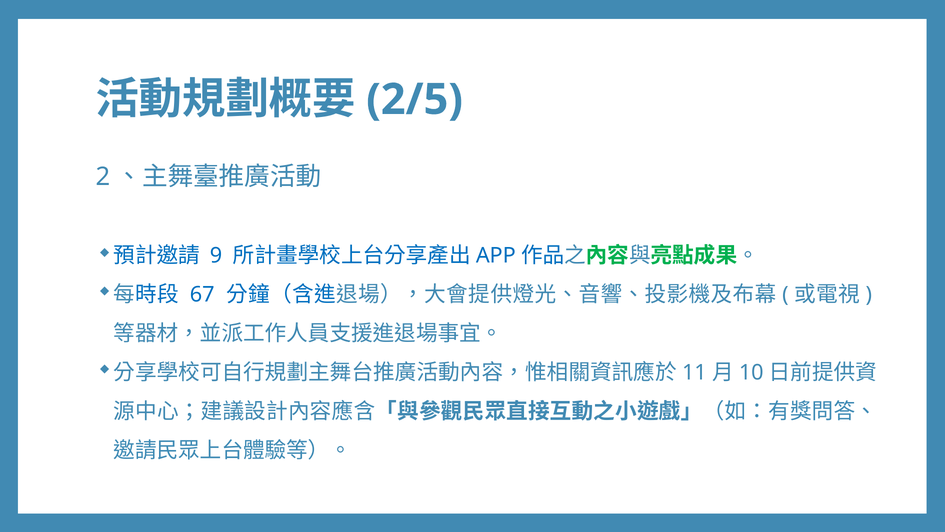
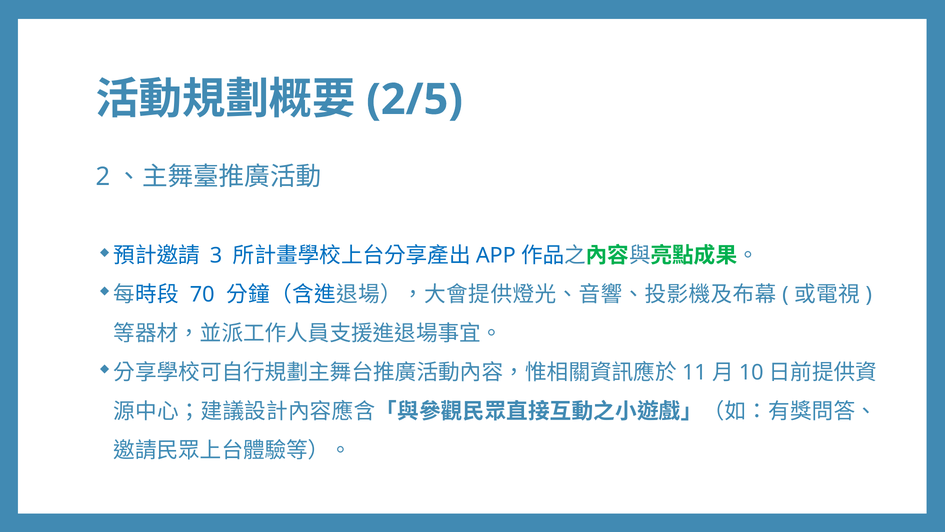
9: 9 -> 3 (216, 255)
67: 67 -> 70 (202, 294)
